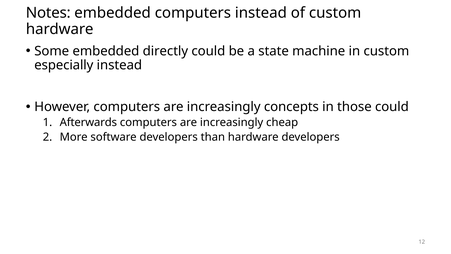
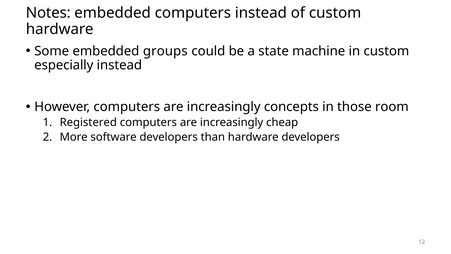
directly: directly -> groups (165, 51)
those could: could -> room (392, 107)
Afterwards: Afterwards -> Registered (88, 122)
